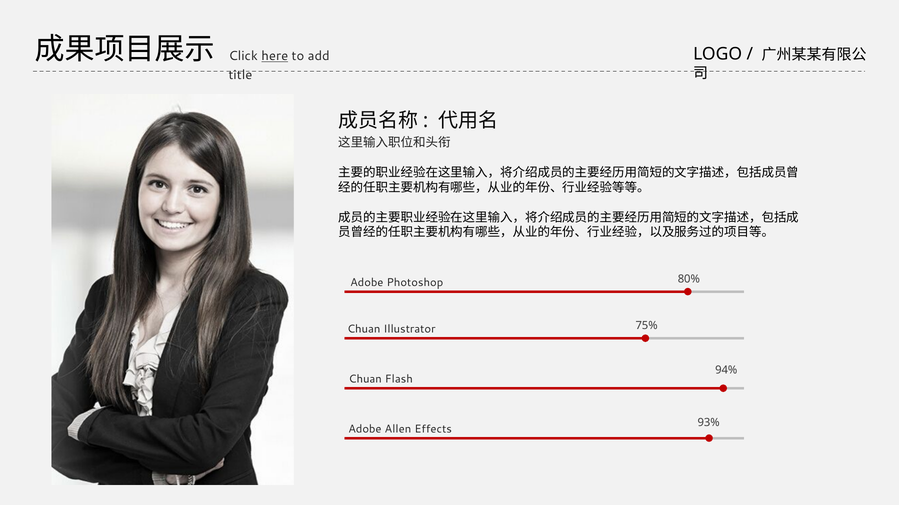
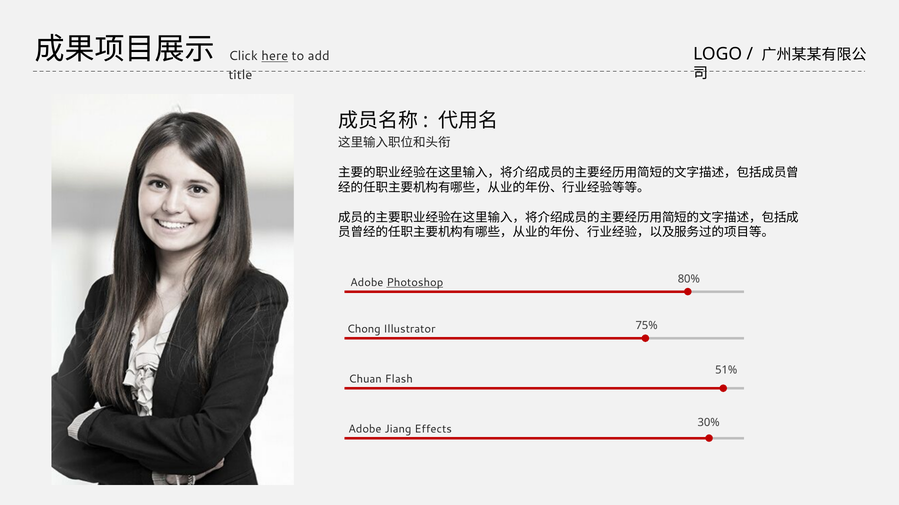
Photoshop underline: none -> present (415, 283)
Chuan: Chuan -> Chong (364, 330)
94%: 94% -> 51% (726, 371)
Allen: Allen -> Jiang (398, 430)
93%: 93% -> 30% (709, 423)
